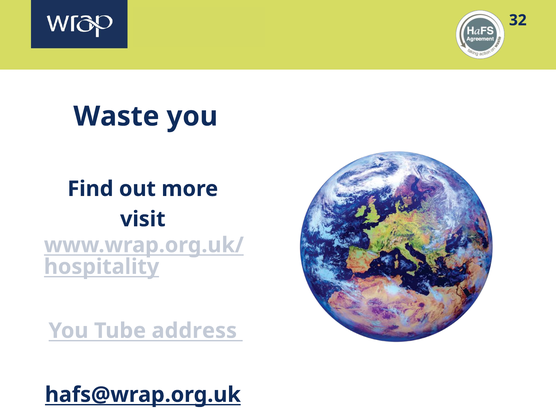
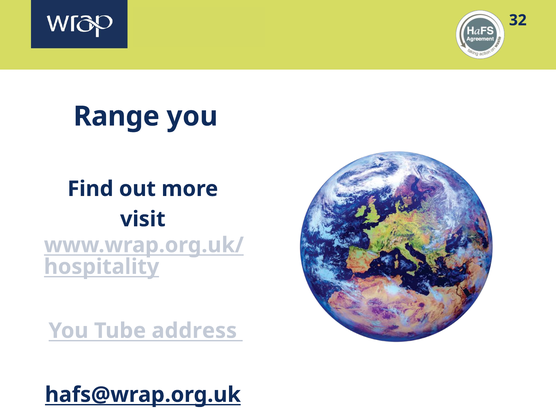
Waste: Waste -> Range (116, 116)
